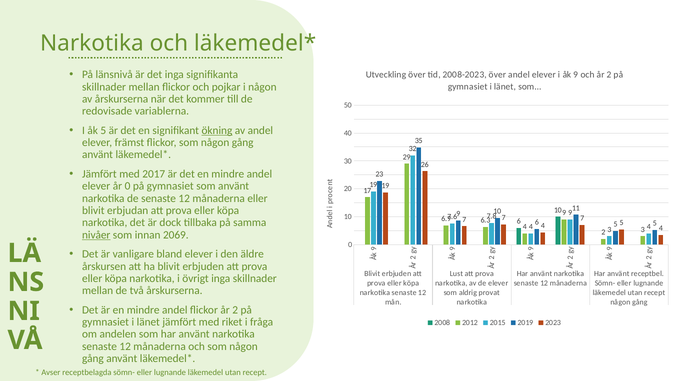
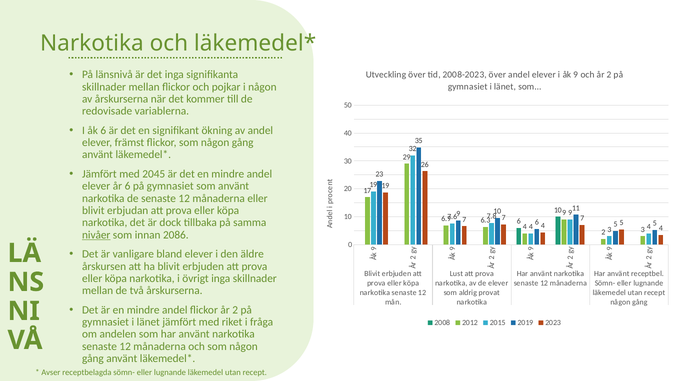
åk 5: 5 -> 6 (103, 131)
ökning underline: present -> none (217, 131)
2017: 2017 -> 2045 (154, 174)
år 0: 0 -> 6 (127, 186)
2069: 2069 -> 2086 (176, 235)
